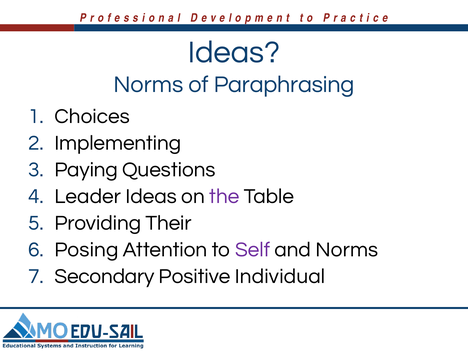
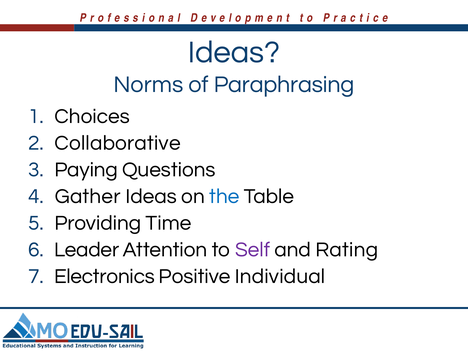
Implementing: Implementing -> Collaborative (118, 143)
Leader: Leader -> Gather (88, 196)
the colour: purple -> blue (224, 196)
Their: Their -> Time (168, 223)
Posing: Posing -> Leader (87, 250)
and Norms: Norms -> Rating (347, 250)
Secondary: Secondary -> Electronics (104, 276)
